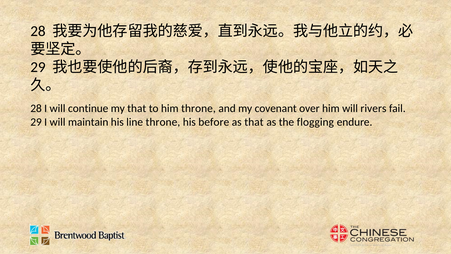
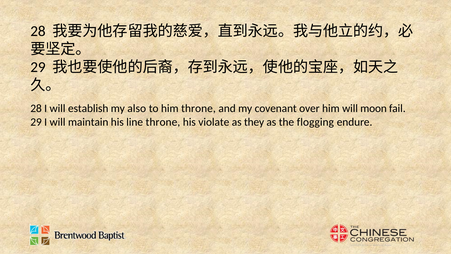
continue: continue -> establish (88, 108)
my that: that -> also (137, 108)
rivers: rivers -> moon (374, 108)
before: before -> violate (214, 122)
as that: that -> they (254, 122)
